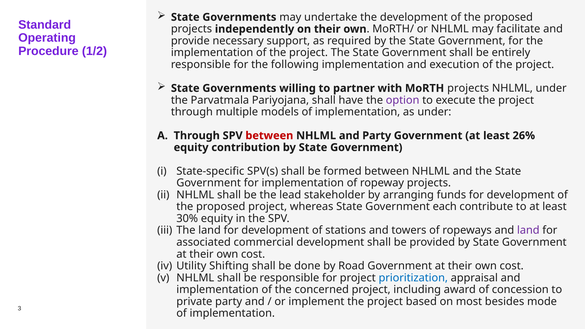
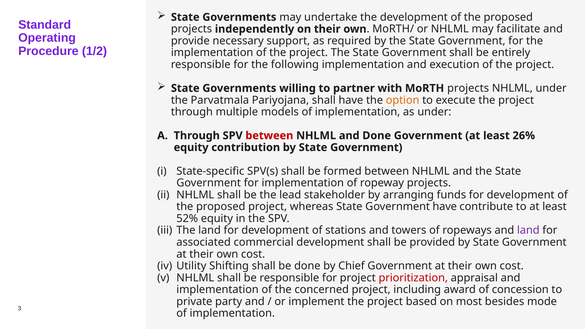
option colour: purple -> orange (403, 100)
and Party: Party -> Done (377, 136)
Government each: each -> have (445, 207)
30%: 30% -> 52% (187, 219)
Road: Road -> Chief (351, 266)
prioritization colour: blue -> red (413, 278)
